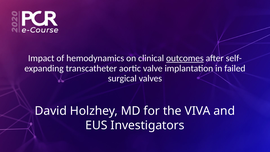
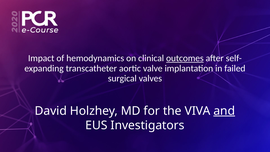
and underline: none -> present (224, 111)
